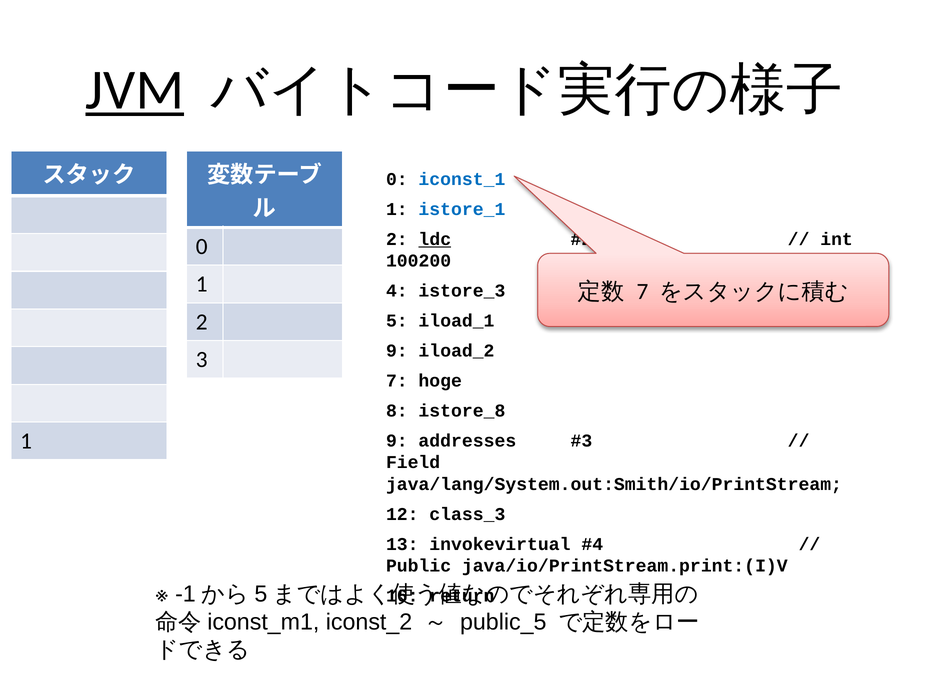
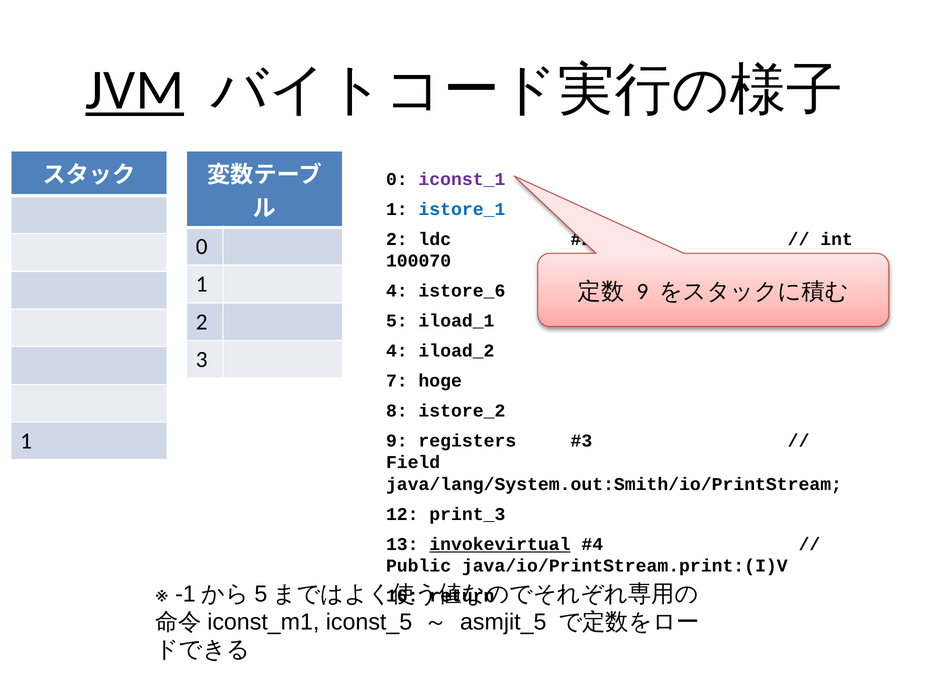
iconst_1 colour: blue -> purple (462, 179)
ldc underline: present -> none (435, 239)
100200: 100200 -> 100070 (419, 261)
7: 7 -> 9 (642, 291)
istore_3: istore_3 -> istore_6 (462, 291)
9: 9 -> 4 (397, 351)
istore_8: istore_8 -> istore_2 (462, 411)
addresses: addresses -> registers (467, 441)
class_3: class_3 -> print_3 (467, 514)
invokevirtual underline: none -> present (500, 544)
iconst_2: iconst_2 -> iconst_5 (369, 622)
public_5: public_5 -> asmjit_5 (503, 622)
